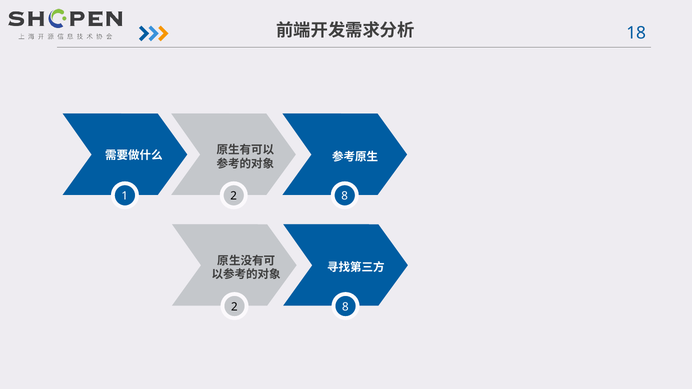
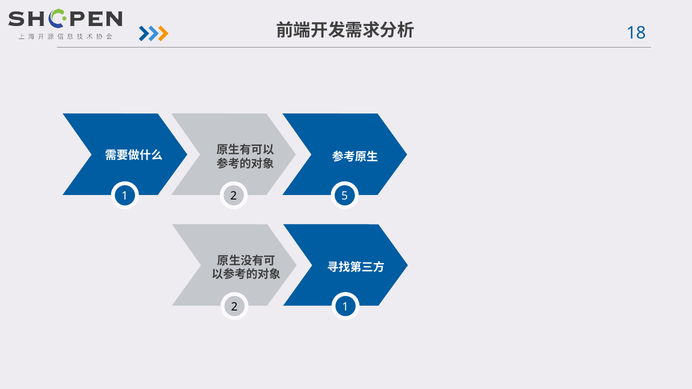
1 2 8: 8 -> 5 (345, 196)
8: 8 -> 1 (345, 307)
